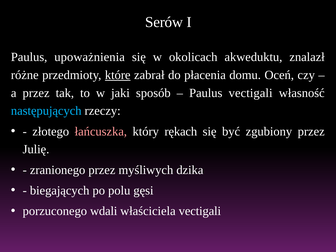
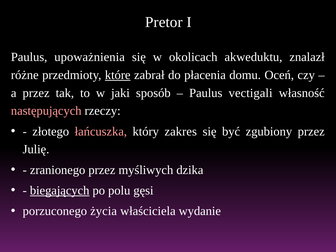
Serów: Serów -> Pretor (164, 22)
następujących colour: light blue -> pink (46, 111)
rękach: rękach -> zakres (181, 131)
biegających underline: none -> present (60, 191)
wdali: wdali -> życia (104, 211)
właściciela vectigali: vectigali -> wydanie (200, 211)
